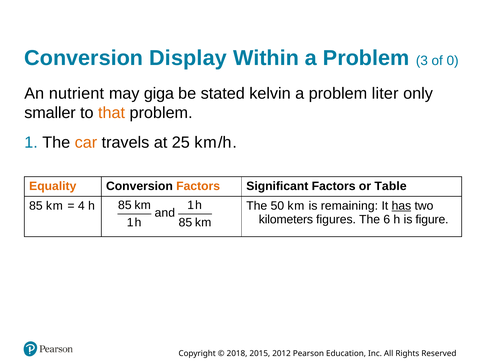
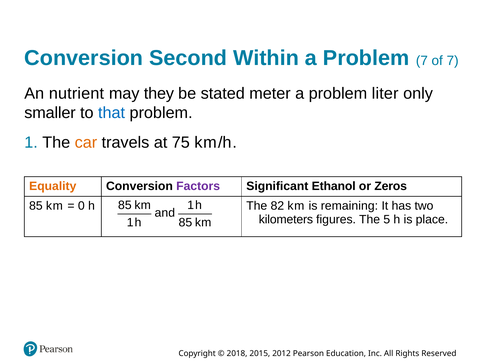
Display: Display -> Second (188, 58)
Problem 3: 3 -> 7 (422, 61)
of 0: 0 -> 7 (453, 61)
giga: giga -> they (159, 94)
kelvin: kelvin -> meter (270, 94)
that colour: orange -> blue (112, 113)
25: 25 -> 75 (181, 143)
Factors colour: orange -> purple (198, 186)
Significant Factors: Factors -> Ethanol (334, 186)
Table: Table -> Zeros (391, 186)
4: 4 -> 0 (81, 206)
50: 50 -> 82 (277, 206)
has underline: present -> none (401, 206)
6: 6 -> 5 (387, 220)
figure: figure -> place (432, 220)
